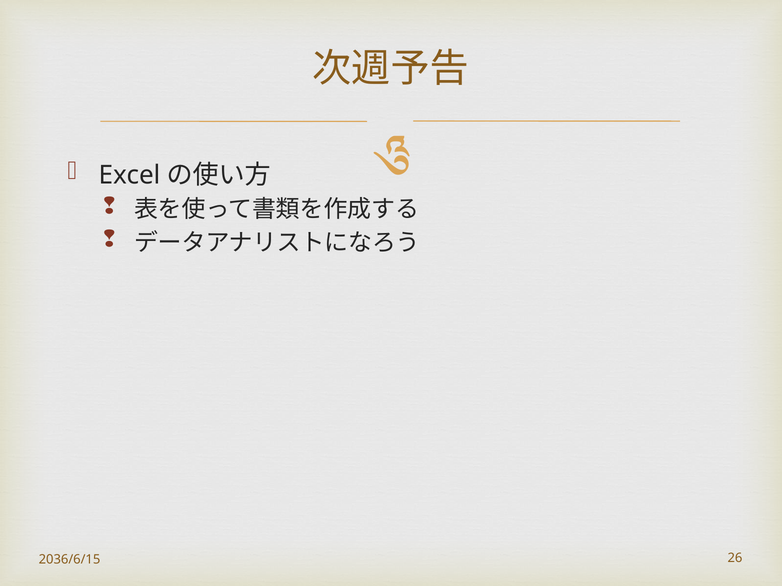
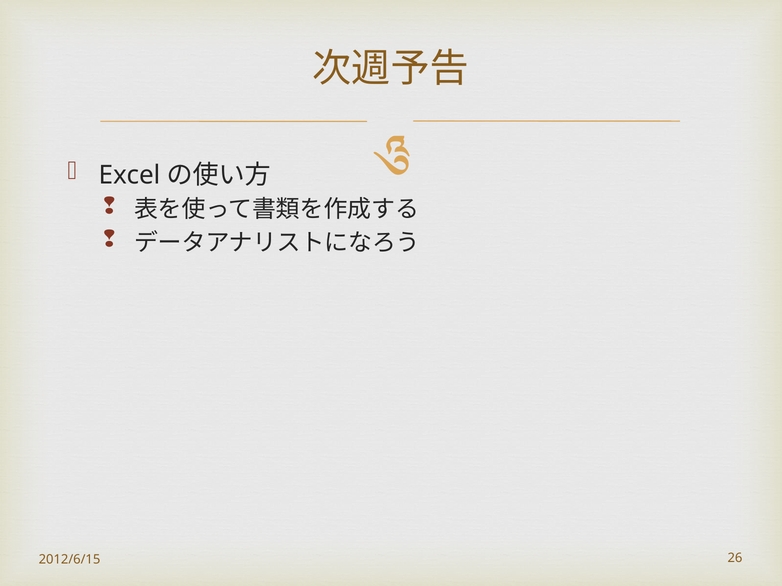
2036/6/15: 2036/6/15 -> 2012/6/15 (70, 560)
